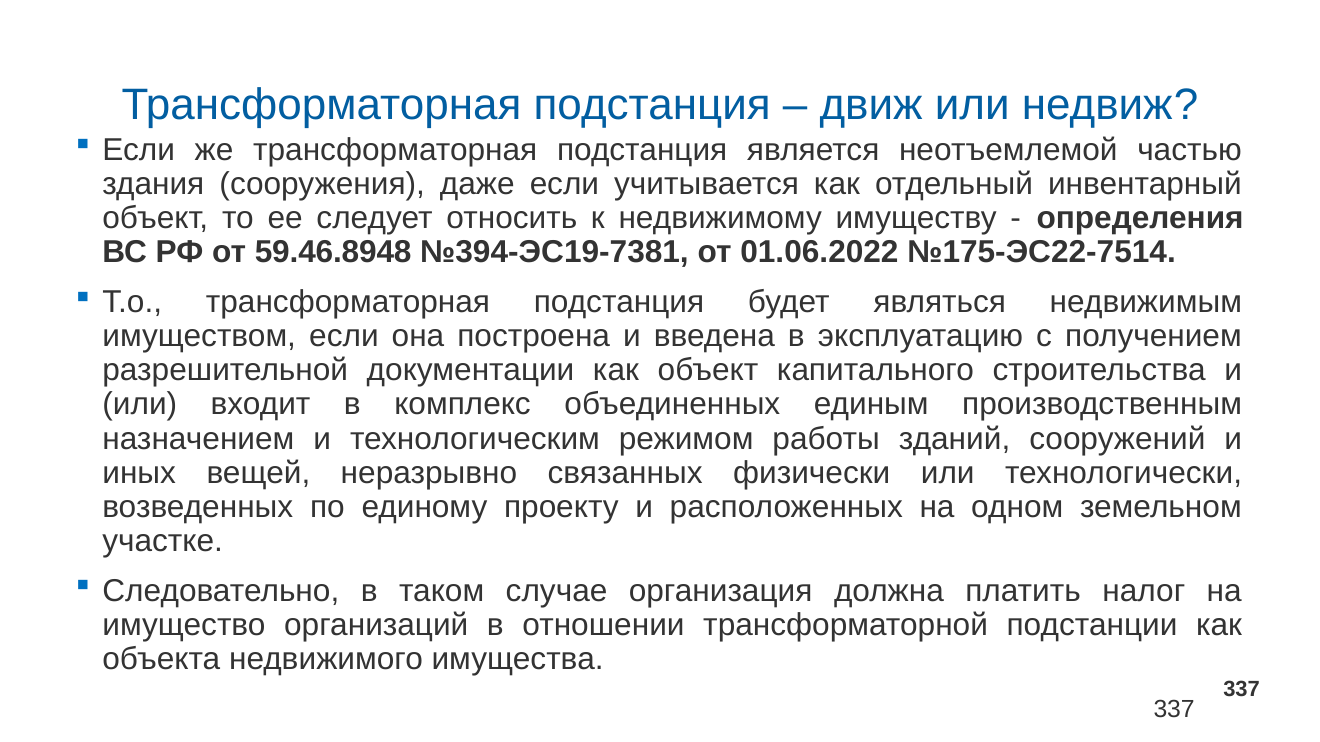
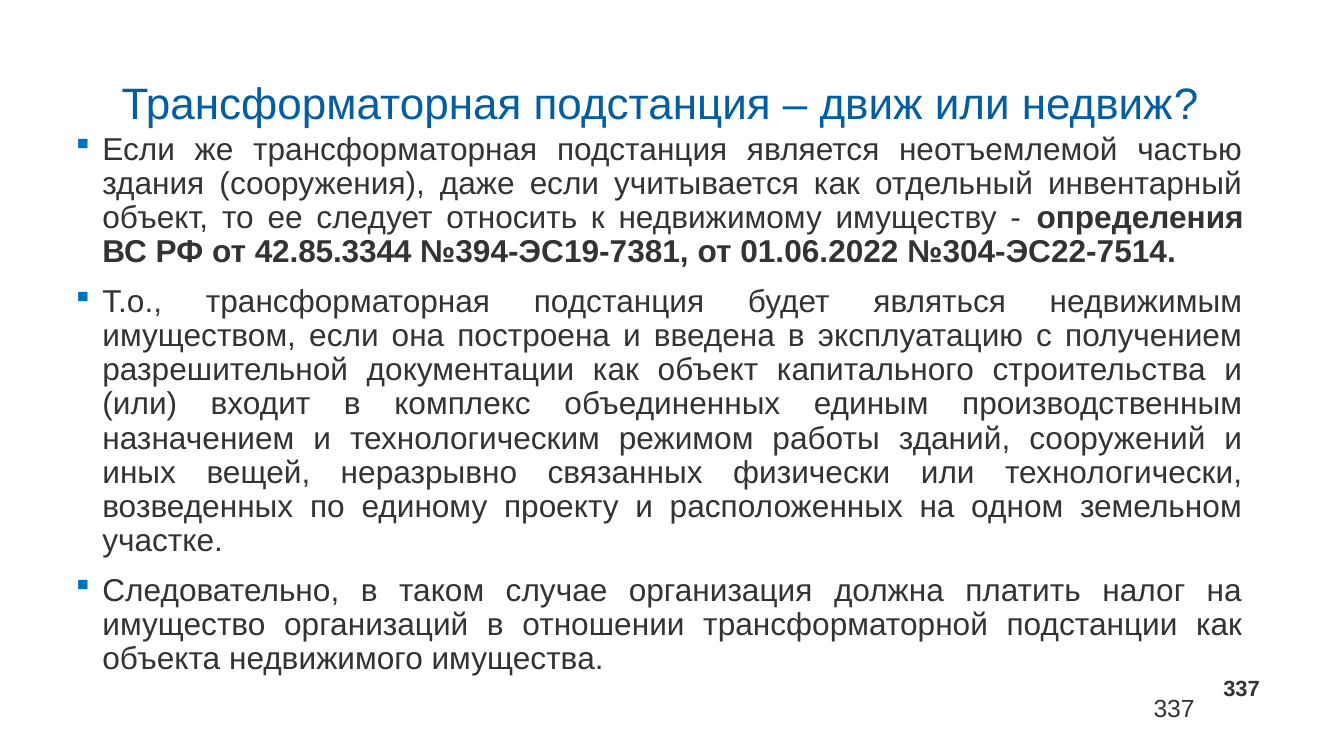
59.46.8948: 59.46.8948 -> 42.85.3344 (333, 253)
№175-ЭС22-7514: №175-ЭС22-7514 -> №304-ЭС22-7514 (1042, 253)
